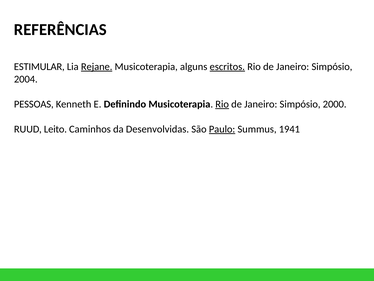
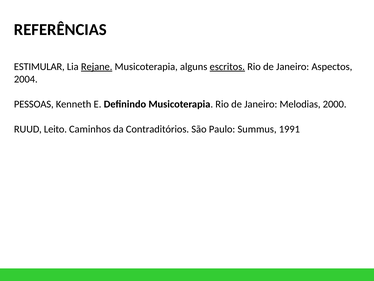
Simpósio: Simpósio -> Aspectos (332, 67)
Rio underline: present -> none (222, 104)
Simpósio: Simpósio -> Melodias (300, 104)
Desenvolvidas: Desenvolvidas -> Contraditórios (157, 129)
Paulo underline: present -> none (222, 129)
1941: 1941 -> 1991 (289, 129)
